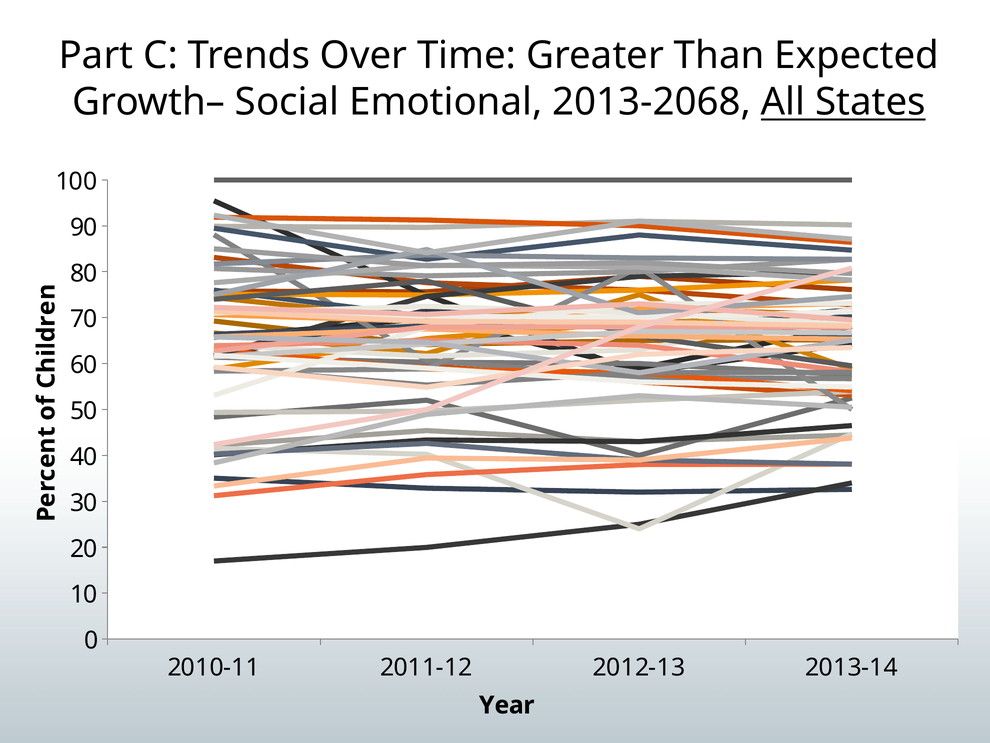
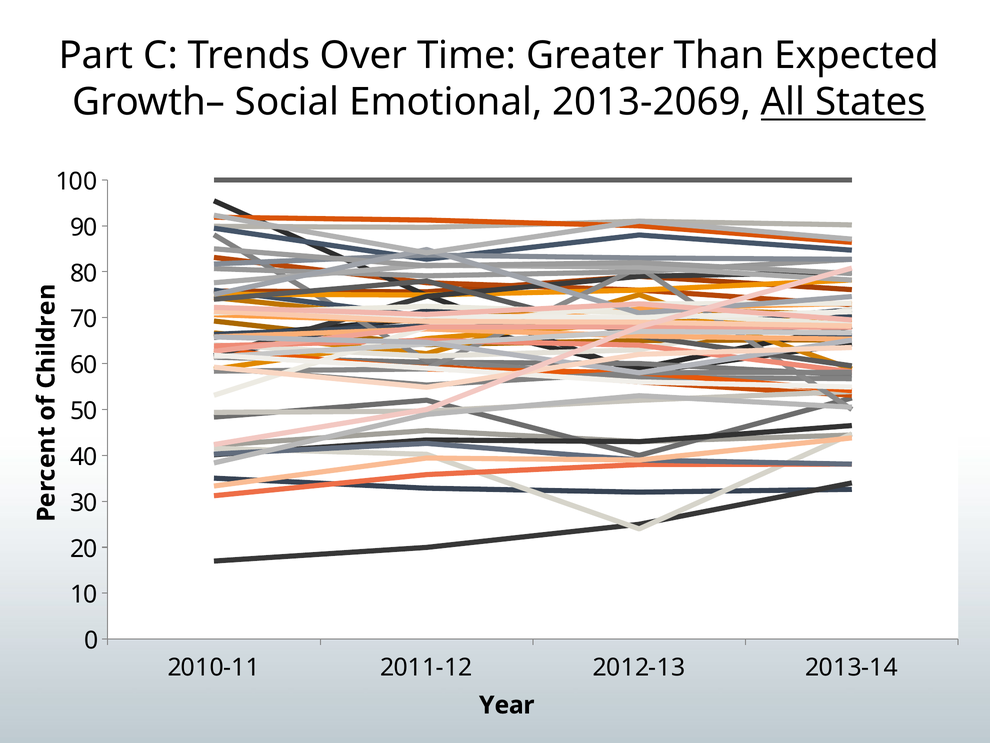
2013-2068: 2013-2068 -> 2013-2069 (652, 102)
